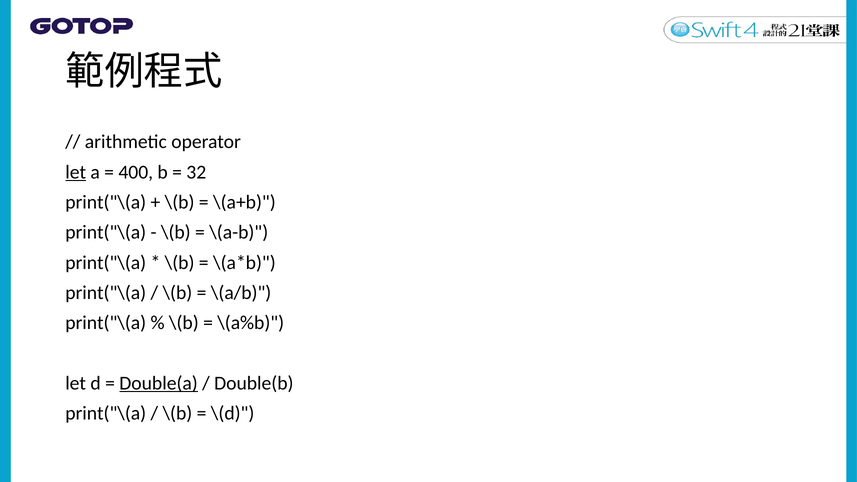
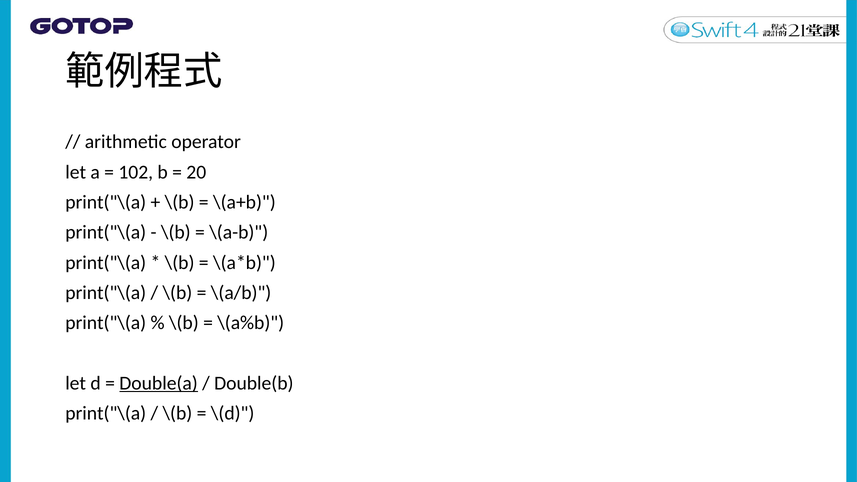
let underline: present -> none (76, 172)
400: 400 -> 102 (136, 172)
32: 32 -> 20 (196, 172)
